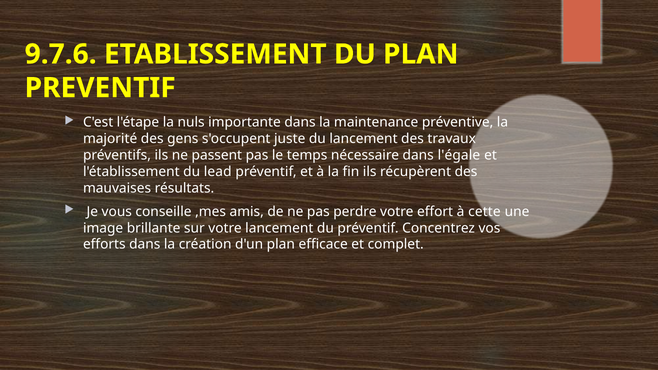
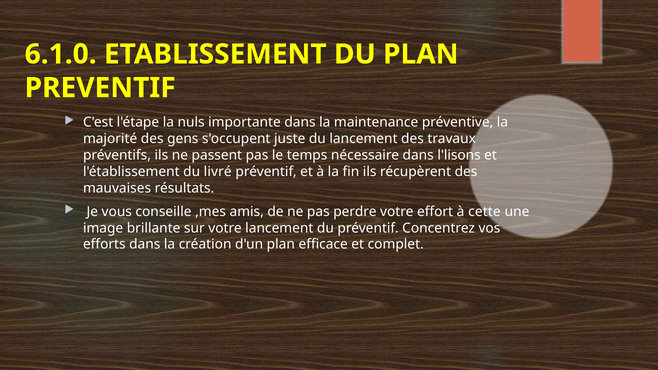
9.7.6: 9.7.6 -> 6.1.0 (61, 54)
l'égale: l'égale -> l'lisons (459, 155)
lead: lead -> livré (218, 172)
